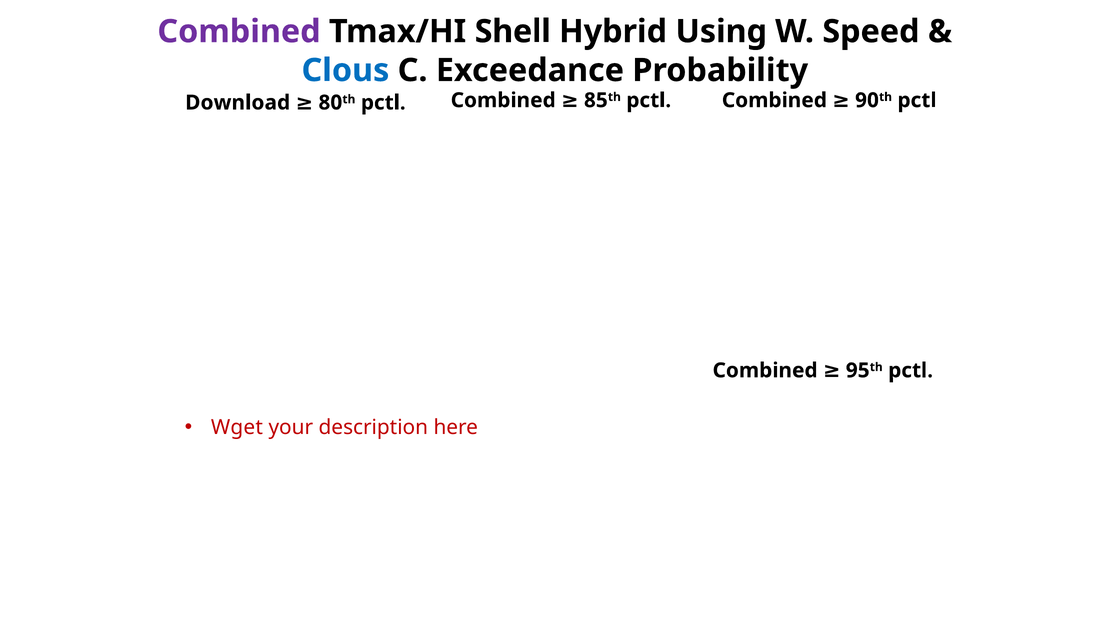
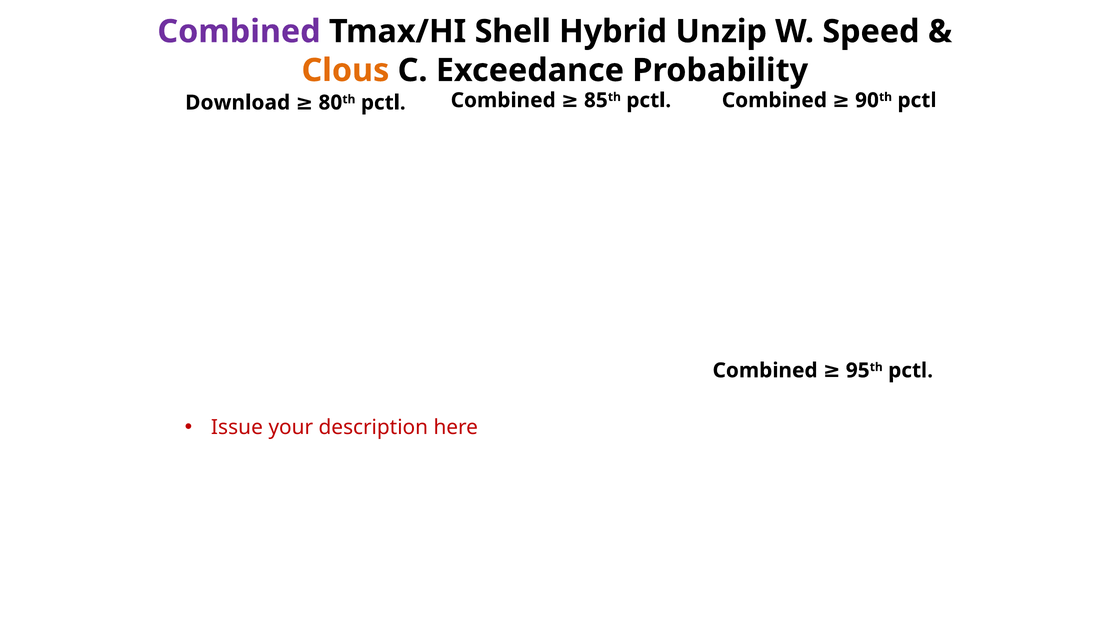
Using: Using -> Unzip (721, 32)
Clous colour: blue -> orange (345, 70)
Wget: Wget -> Issue (237, 428)
